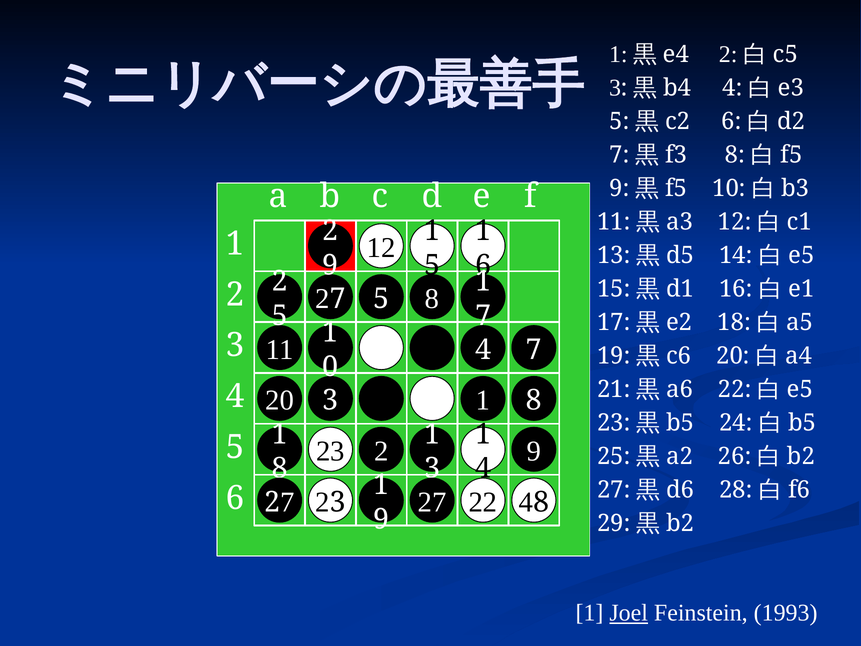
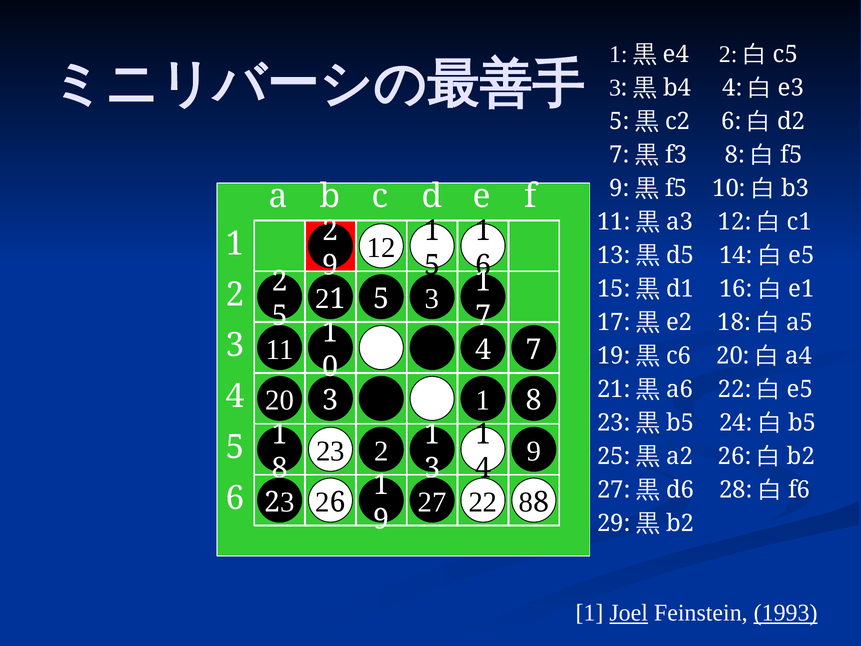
7: 7 -> 1 (338, 299)
5 8: 8 -> 3 (432, 299)
3: 3 -> 6 (338, 502)
27 4: 4 -> 8 (526, 502)
7: 7 -> 3 (288, 502)
1993 underline: none -> present (786, 613)
